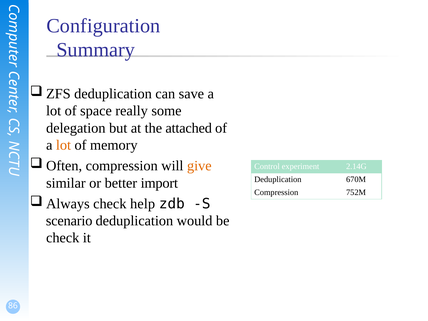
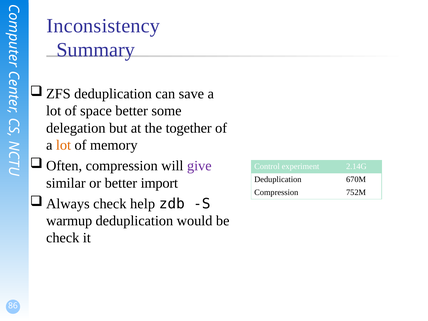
Configuration: Configuration -> Inconsistency (103, 26)
space really: really -> better (132, 111)
attached: attached -> together (189, 128)
give colour: orange -> purple (199, 166)
scenario: scenario -> warmup (69, 221)
